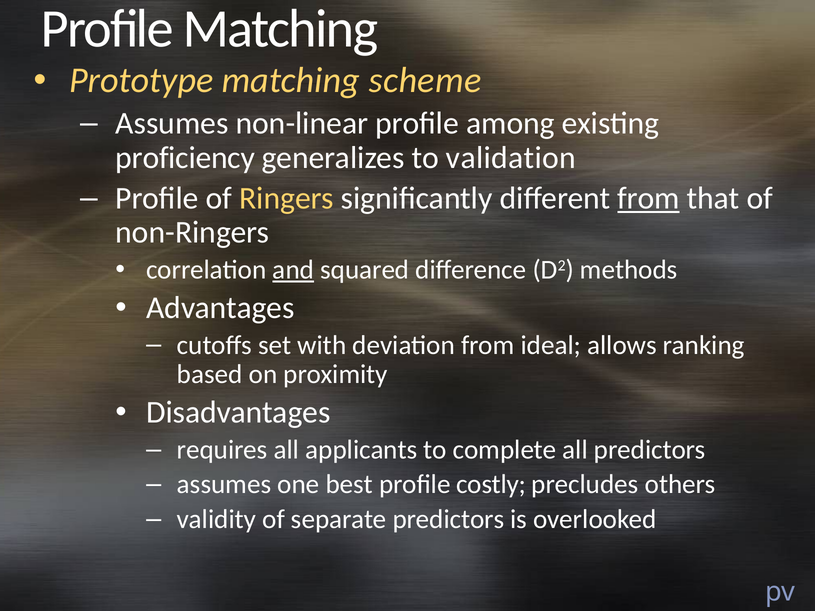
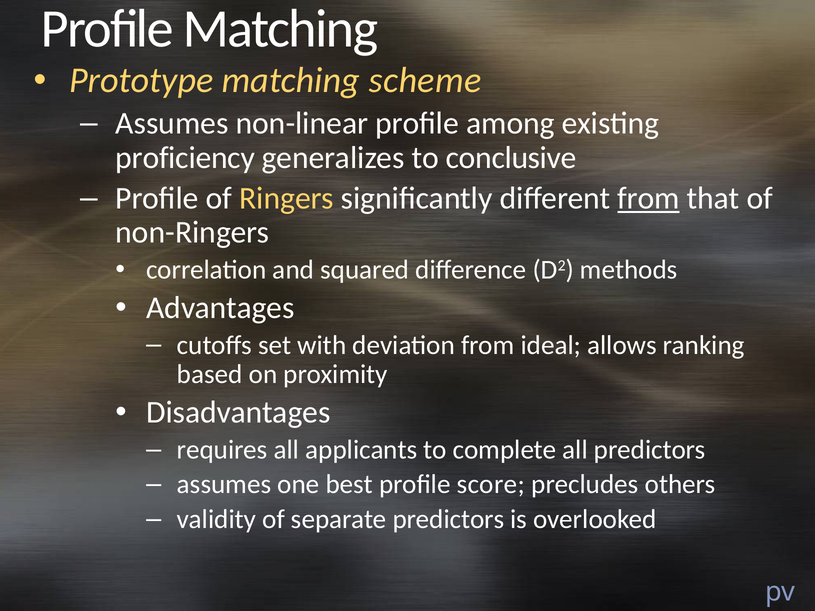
validation: validation -> conclusive (511, 158)
and underline: present -> none (293, 270)
costly: costly -> score (491, 485)
